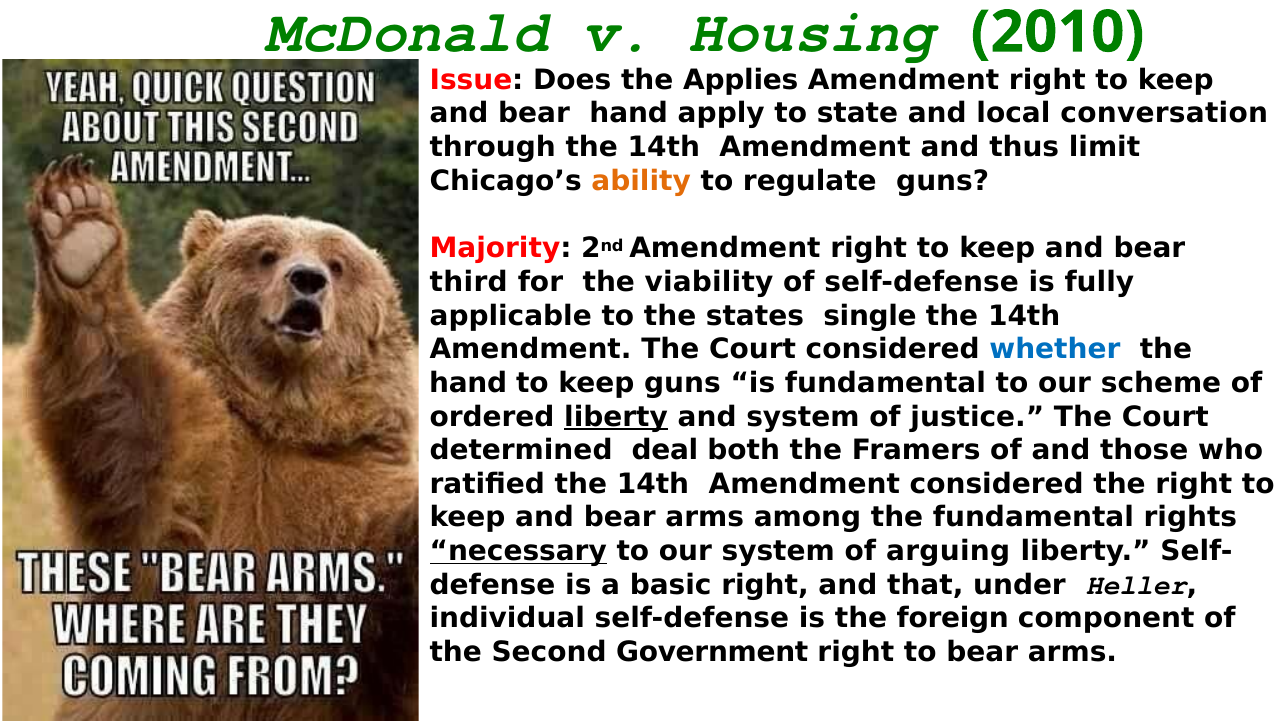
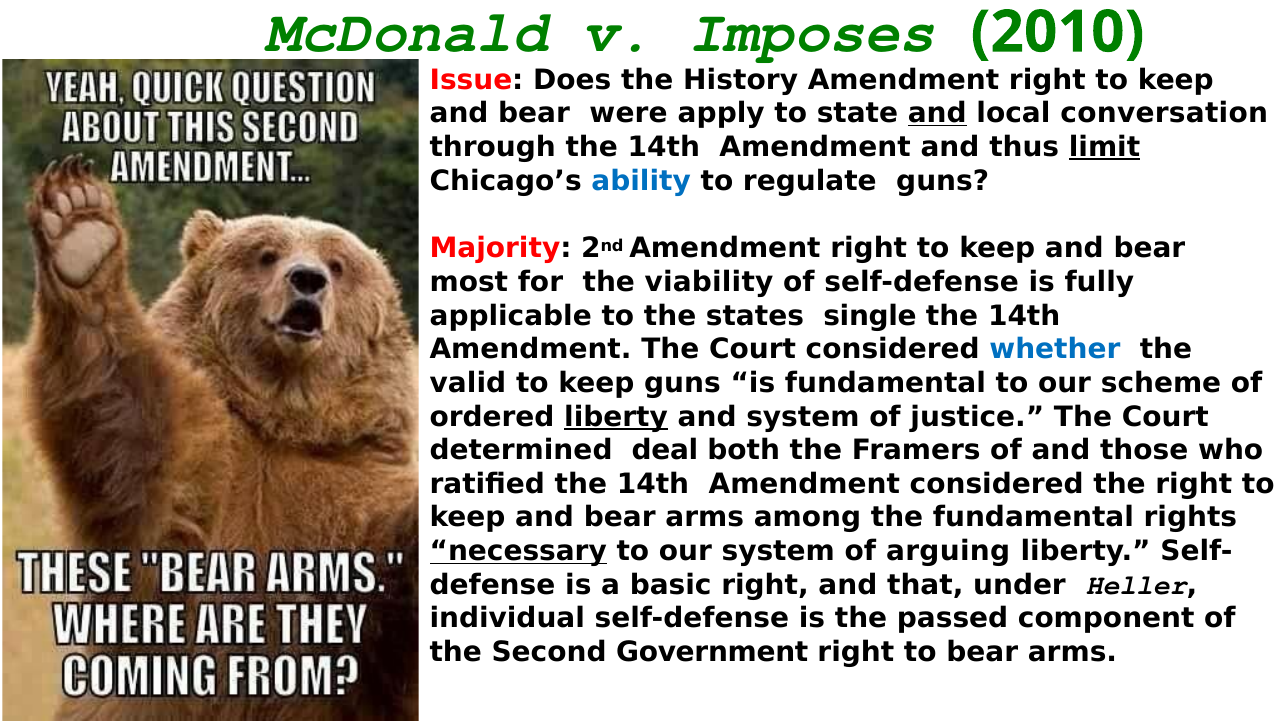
Housing: Housing -> Imposes (812, 32)
Applies: Applies -> History (741, 80)
bear hand: hand -> were (629, 113)
and underline: none -> present (937, 113)
limit underline: none -> present (1105, 147)
ability colour: orange -> blue (641, 181)
third: third -> most (469, 282)
hand: hand -> valid (468, 383)
foreign: foreign -> passed (953, 618)
